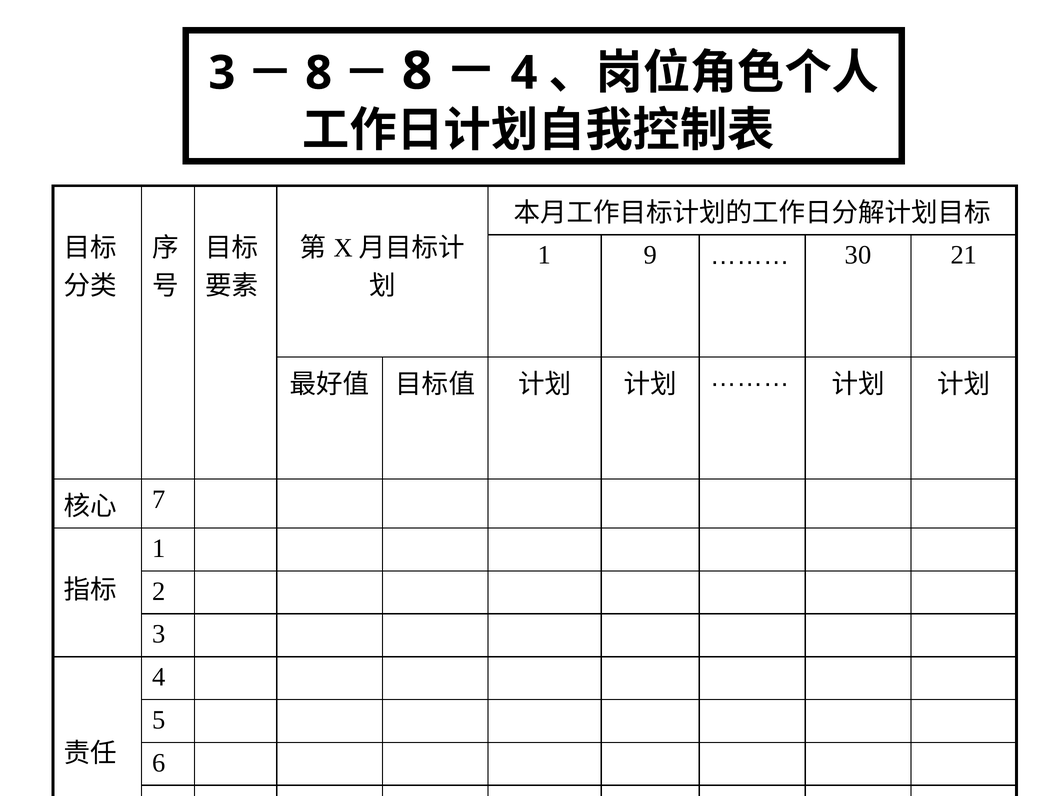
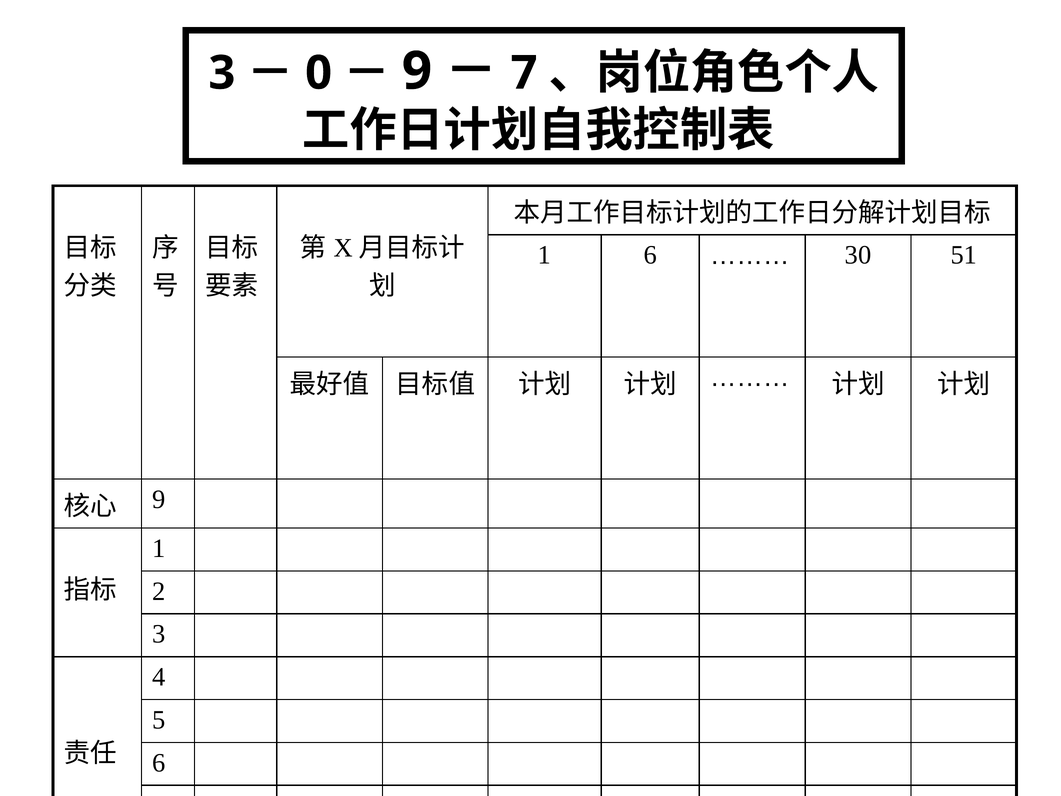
8: 8 -> 0 (319, 73)
8: 8 -> 9 (417, 71)
4: 4 -> 7 (524, 73)
1 9: 9 -> 6 (650, 255)
21: 21 -> 51 (964, 255)
7: 7 -> 9 (159, 499)
